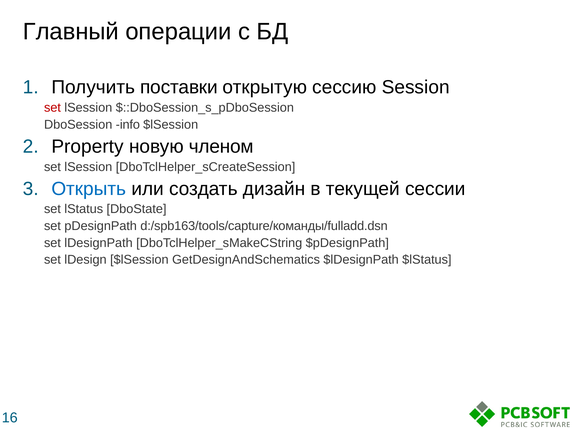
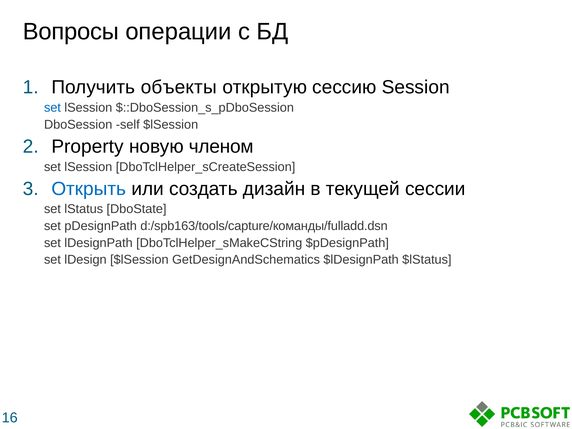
Главный: Главный -> Вопросы (71, 32)
поставки: поставки -> объекты (179, 87)
set colour: red -> blue (52, 108)
info: info -> self (128, 125)
